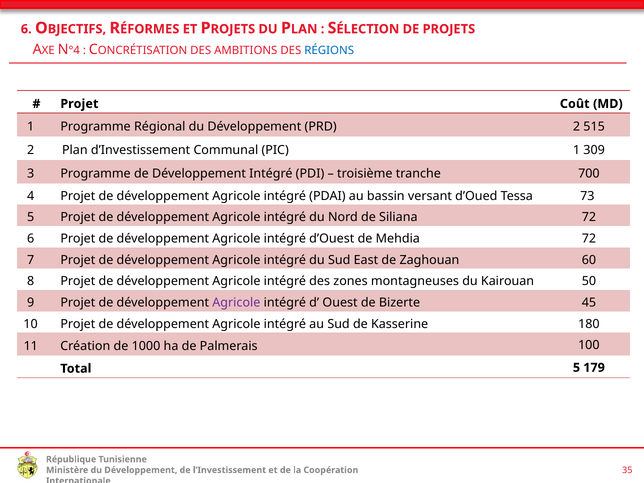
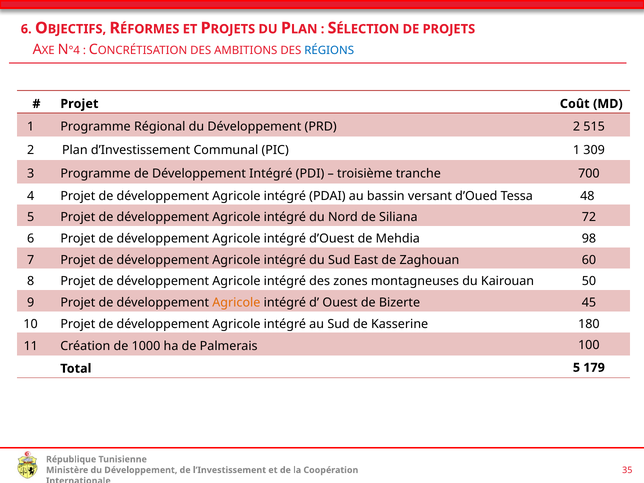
73: 73 -> 48 (587, 196)
Mehdia 72: 72 -> 98 (589, 239)
Agricole colour: purple -> orange (236, 303)
